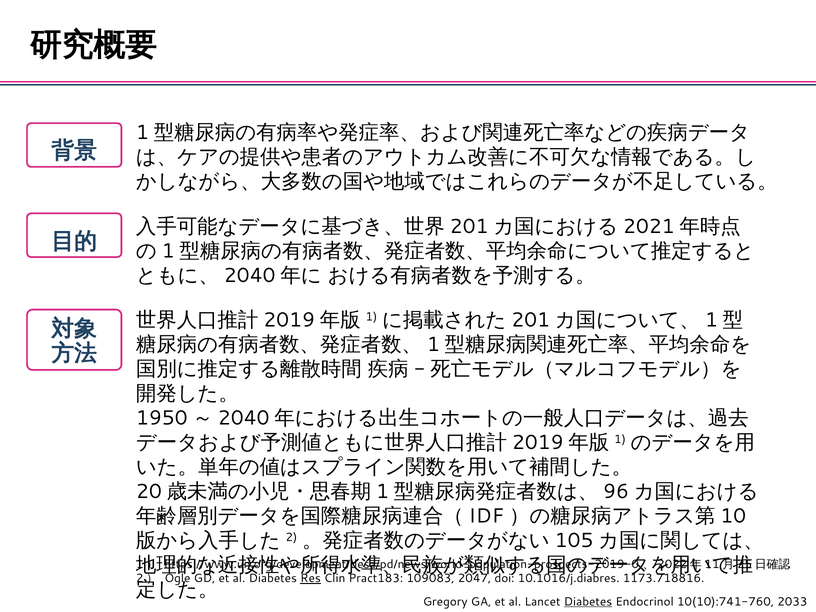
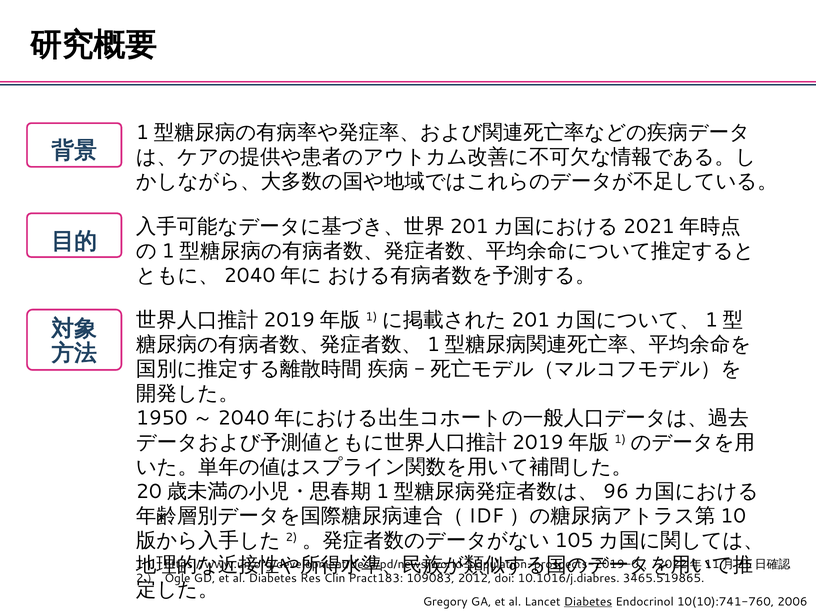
Res underline: present -> none (310, 578)
2047: 2047 -> 2012 (475, 578)
1173.718816: 1173.718816 -> 3465.519865 (664, 578)
2033: 2033 -> 2006 (792, 602)
